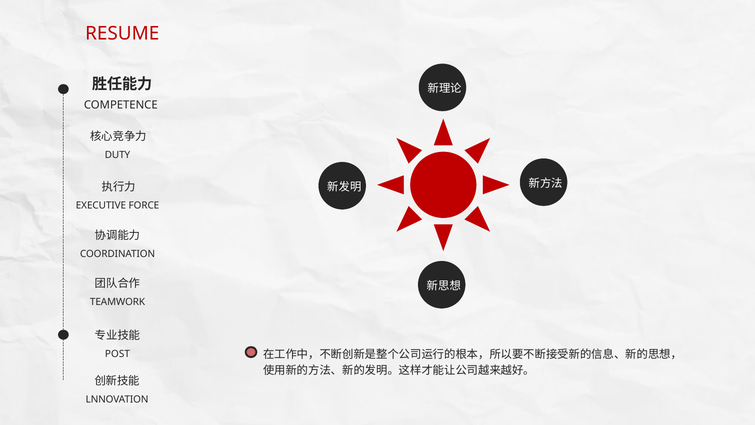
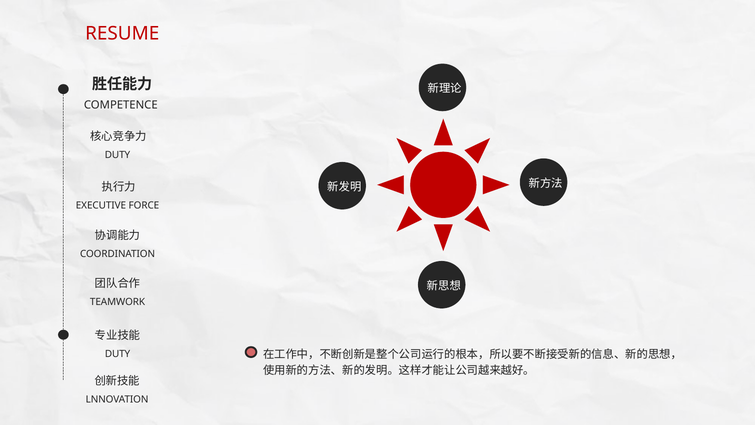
POST: POST -> DUTY (118, 354)
